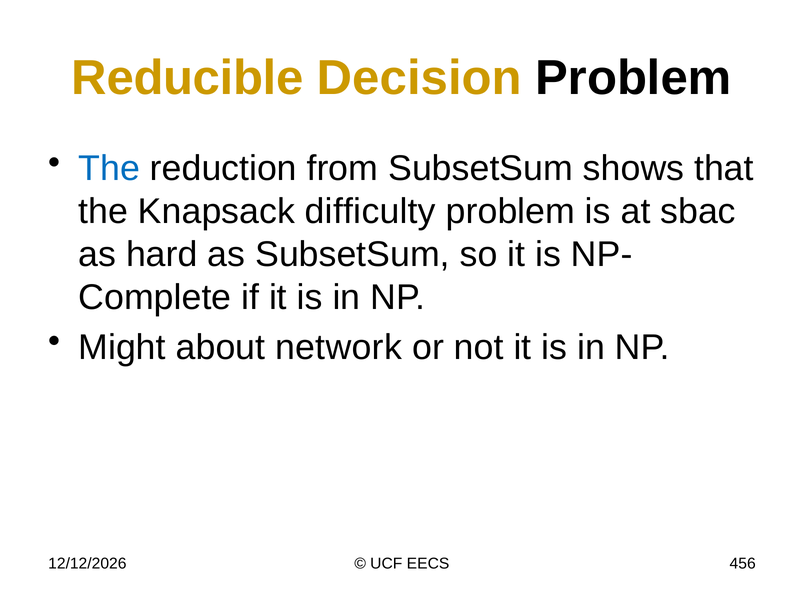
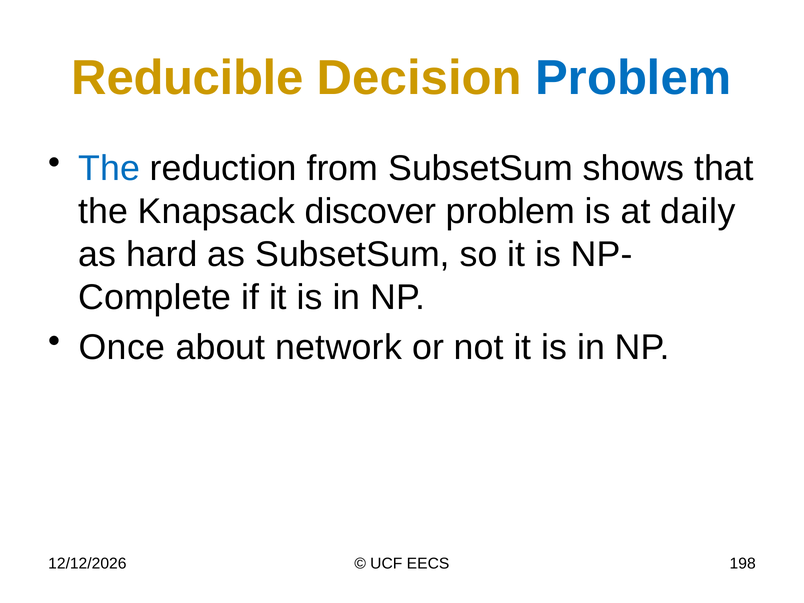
Problem colour: black -> blue (633, 78)
difficulty: difficulty -> discover (371, 212)
sbac: sbac -> daily (698, 212)
Might: Might -> Once (122, 347)
456: 456 -> 198 (743, 564)
